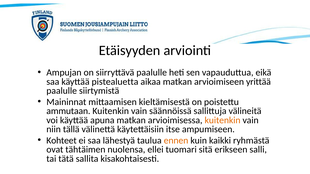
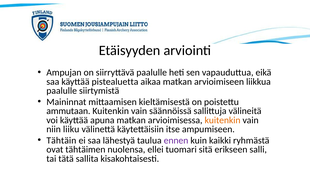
yrittää: yrittää -> liikkua (258, 82)
tällä: tällä -> liiku (71, 130)
Kohteet: Kohteet -> Tähtäin (61, 141)
ennen colour: orange -> purple (176, 141)
